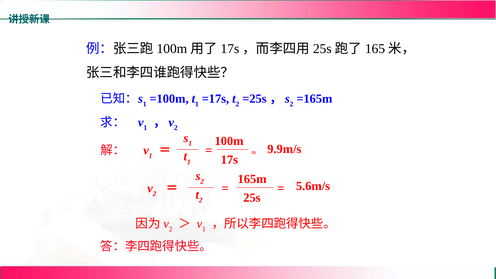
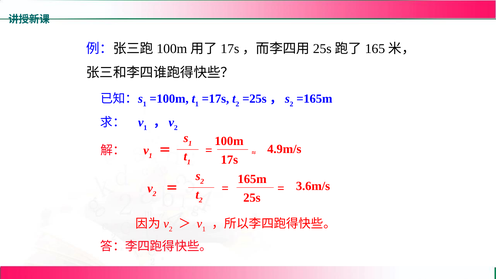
9.9m/s: 9.9m/s -> 4.9m/s (284, 149)
5.6m/s: 5.6m/s -> 3.6m/s (313, 186)
